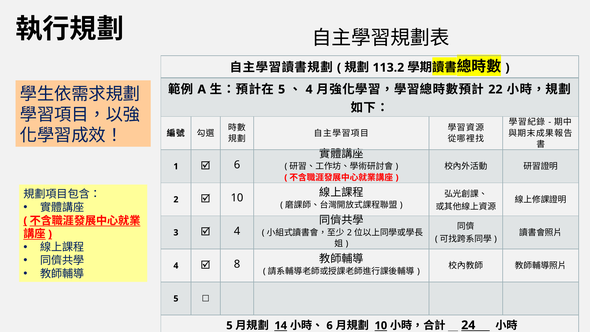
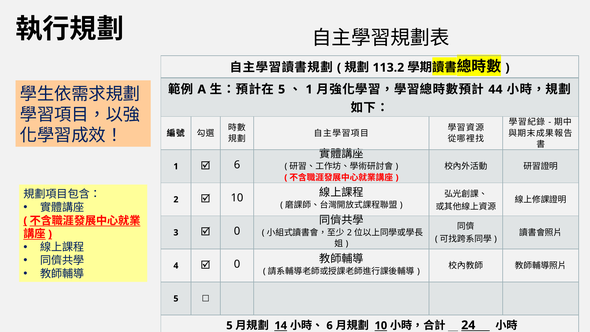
4: 4 -> 1 (309, 89)
22: 22 -> 44 (495, 89)
4: 4 -> 0 (237, 231)
8: 8 -> 0 (237, 264)
